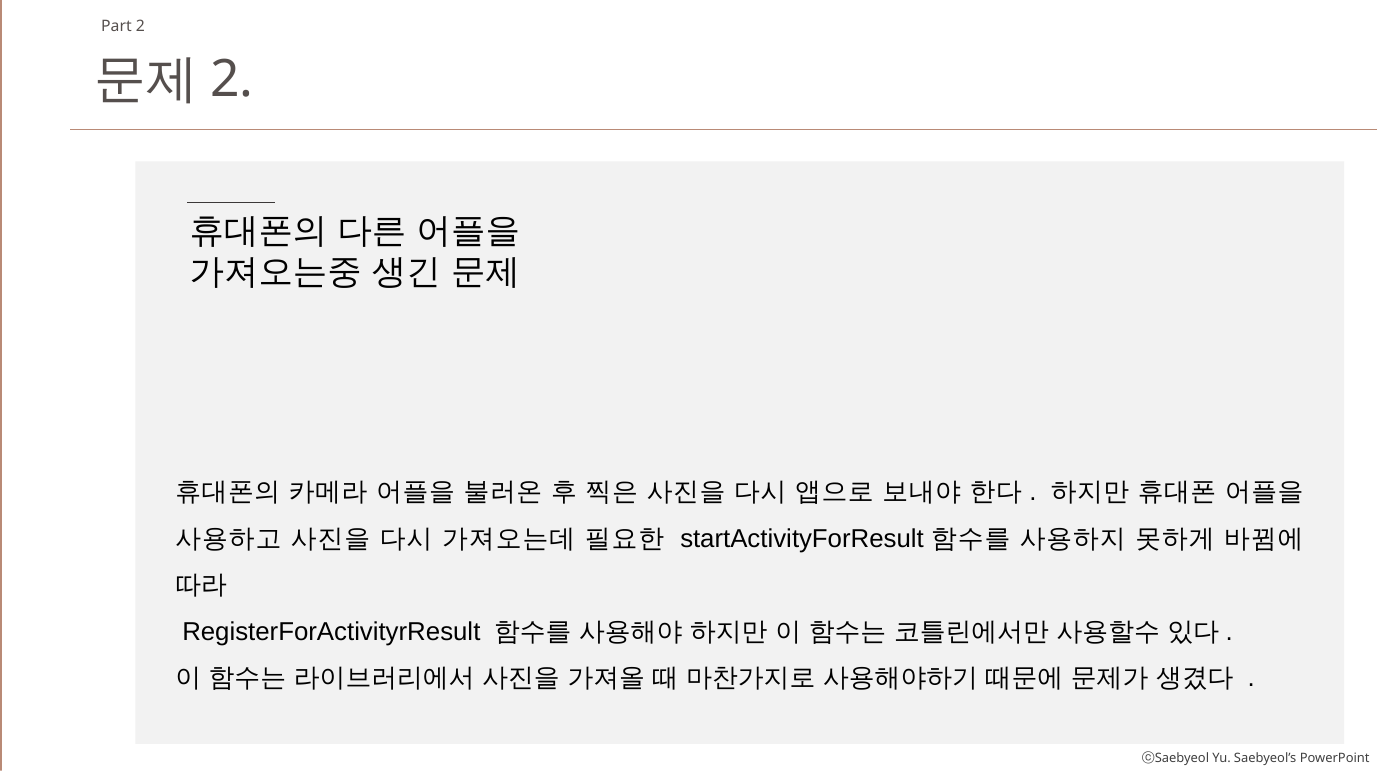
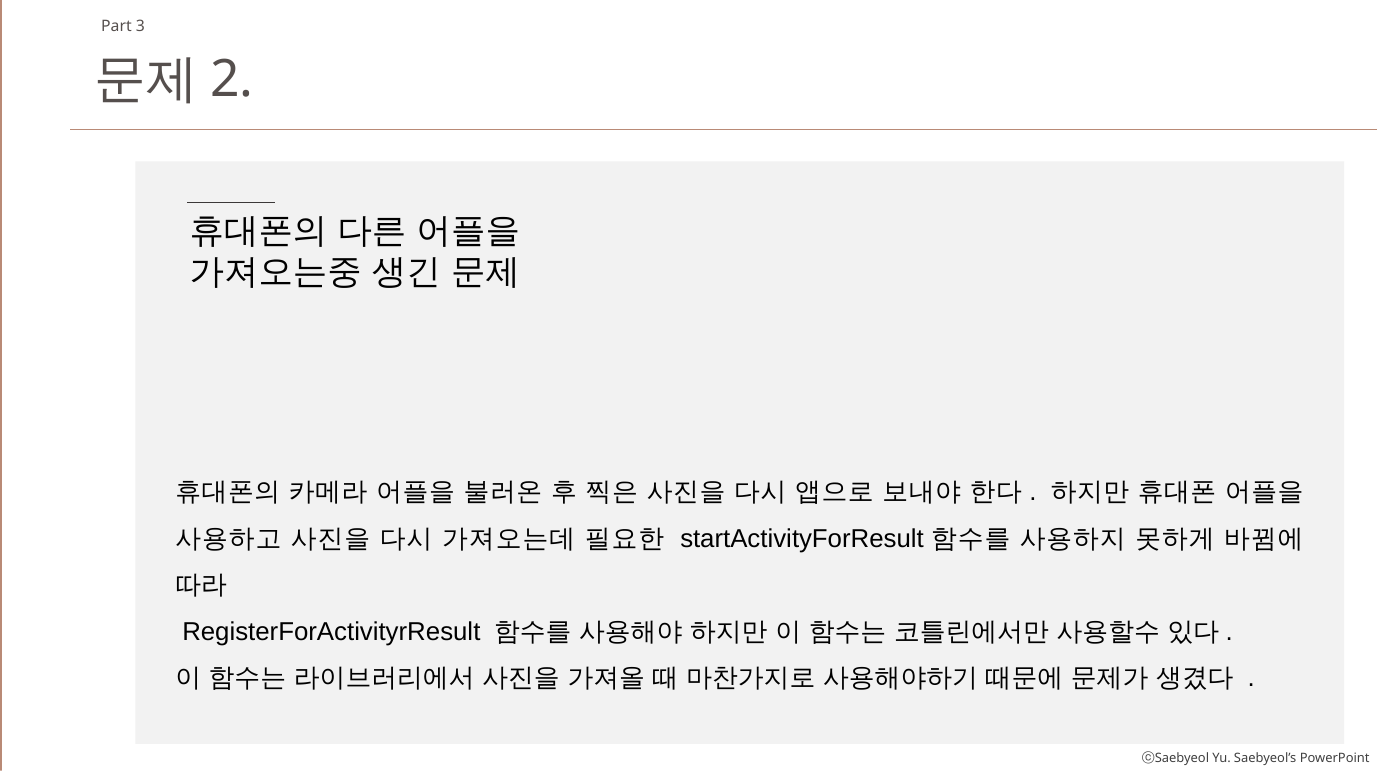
Part 2: 2 -> 3 (140, 26)
